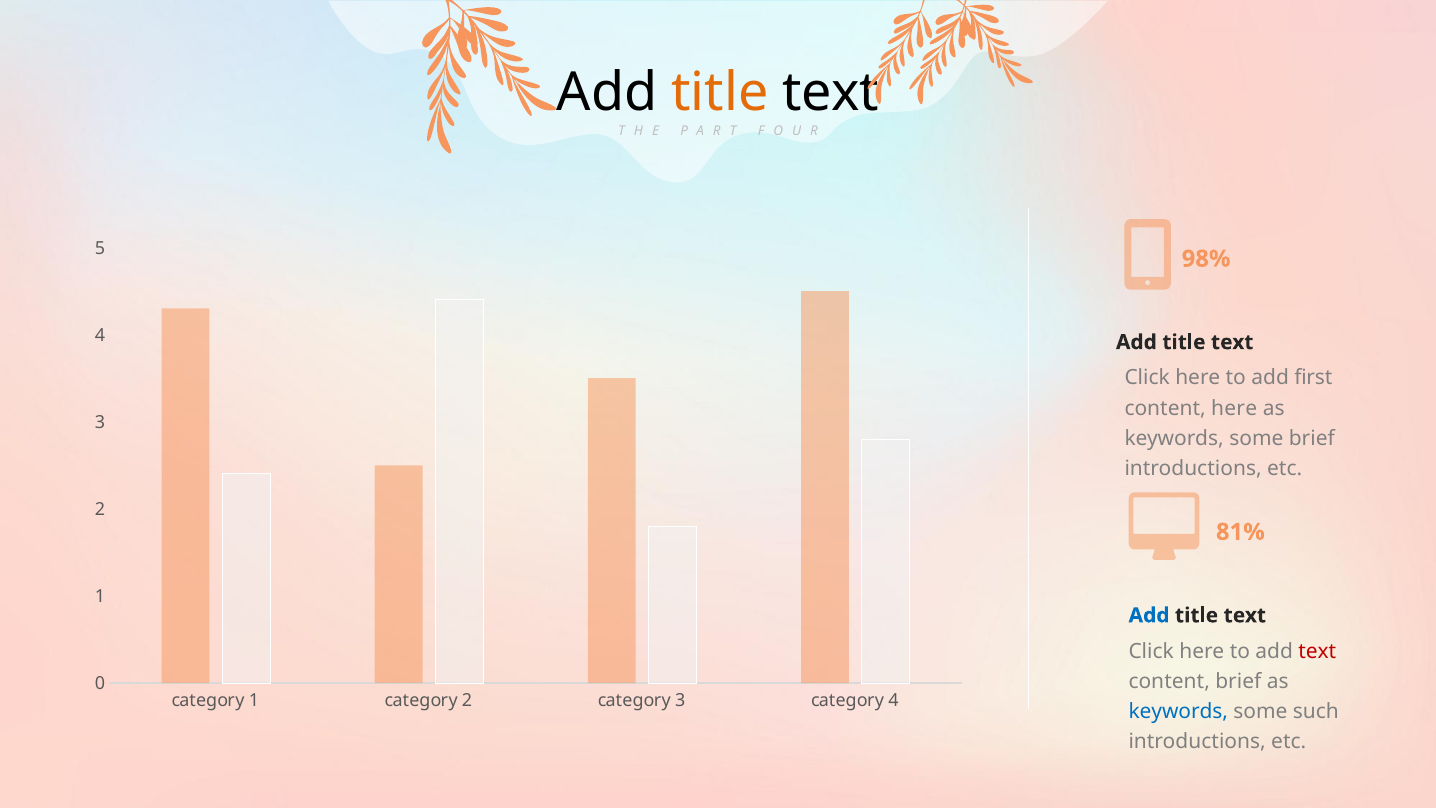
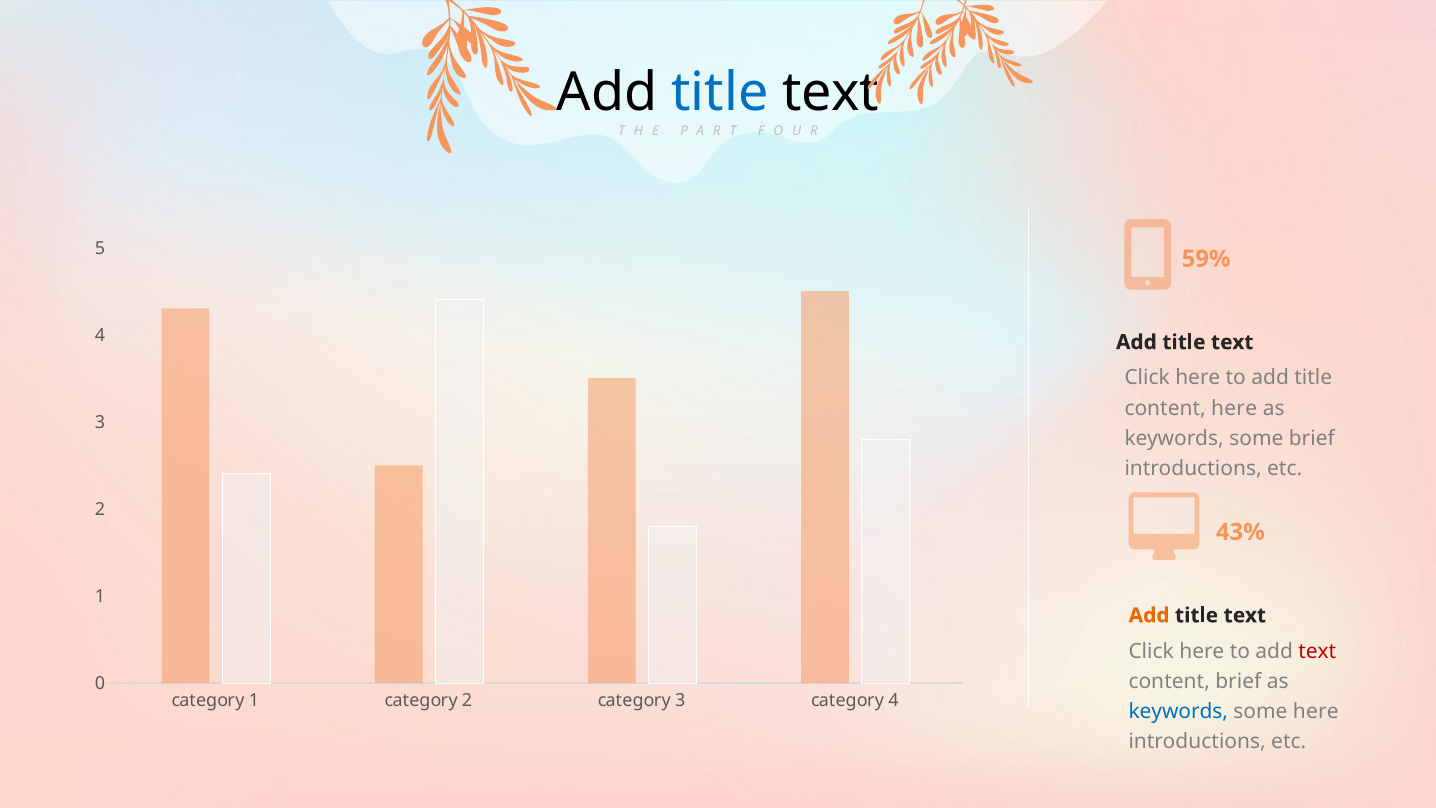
title colour: orange -> blue (720, 93)
98%: 98% -> 59% (1206, 259)
to add first: first -> title (1313, 378)
81%: 81% -> 43% (1240, 532)
Add colour: blue -> orange (1149, 615)
some such: such -> here (1316, 711)
